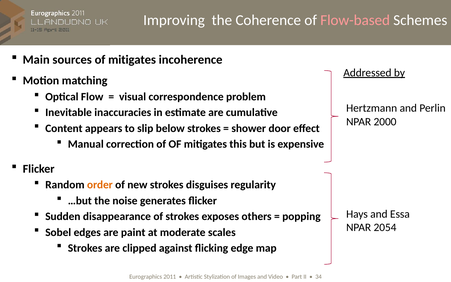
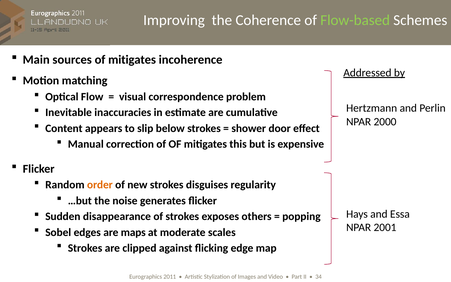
Flow-based colour: pink -> light green (355, 20)
2054: 2054 -> 2001 (385, 227)
paint: paint -> maps (133, 232)
